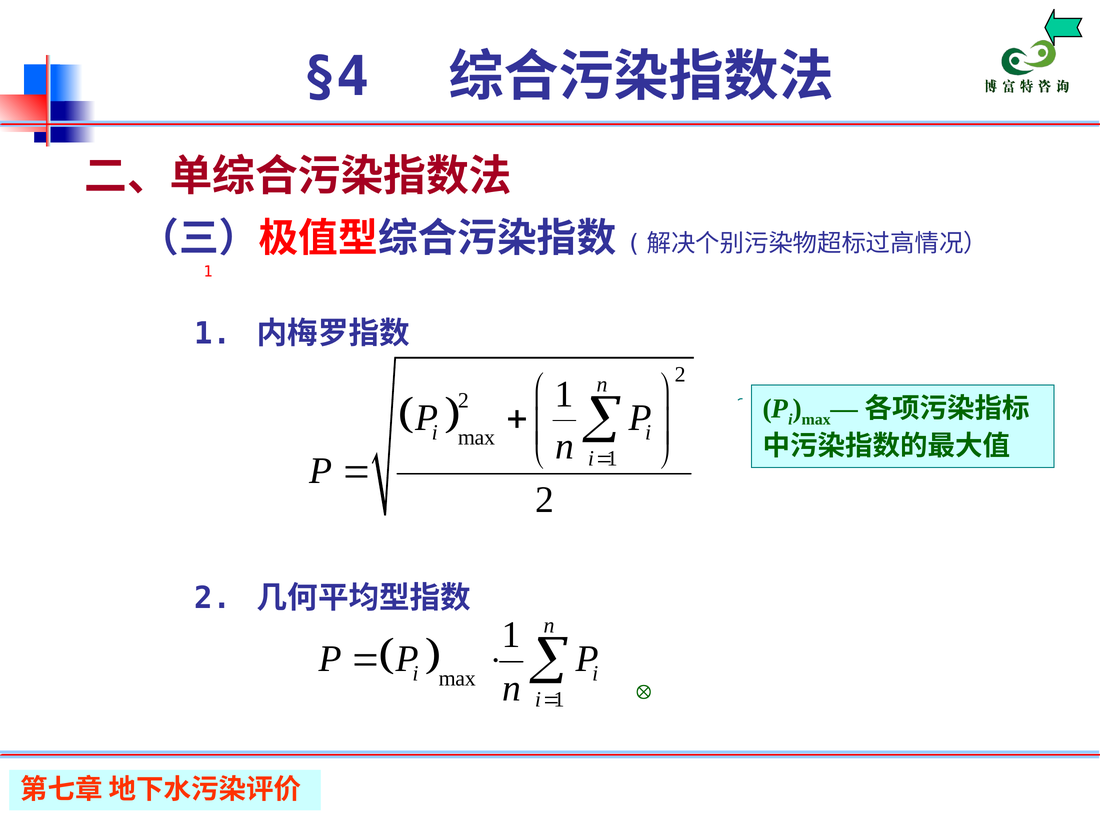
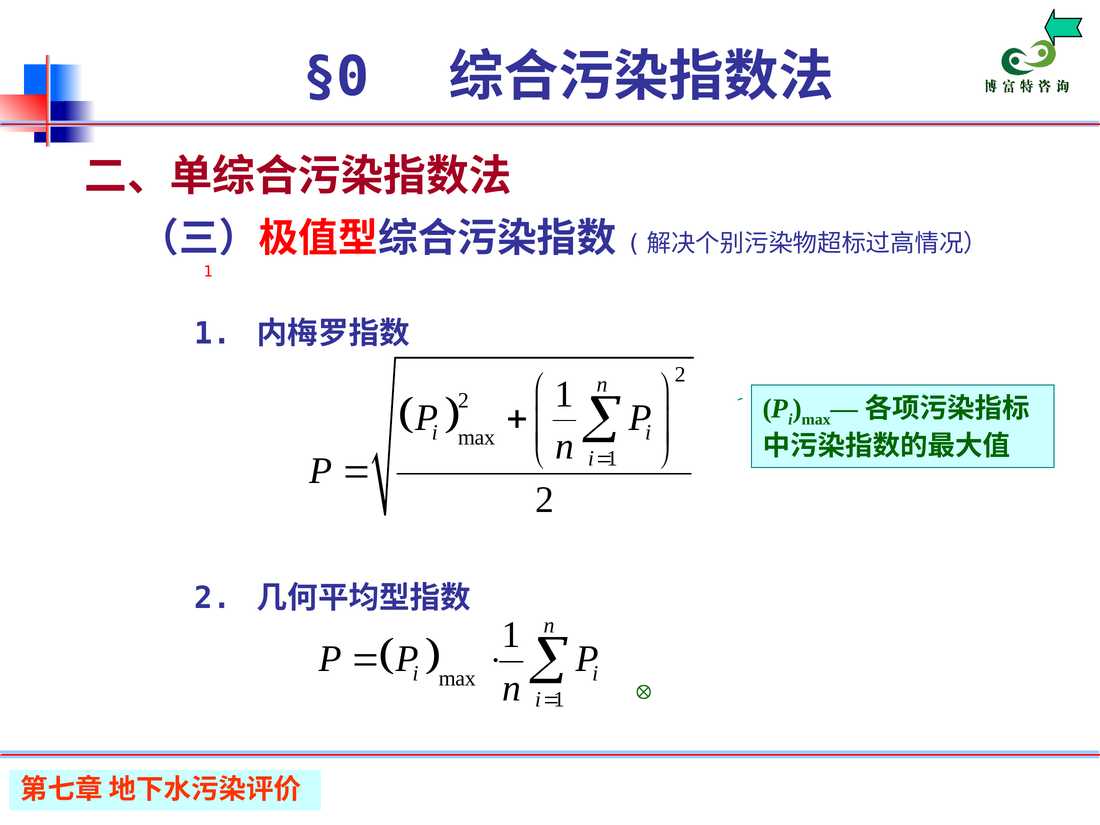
§4: §4 -> §0 (336, 77)
